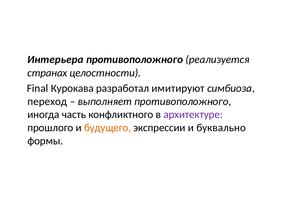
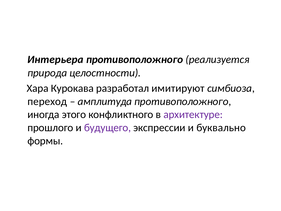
странах: странах -> природа (47, 73)
Final: Final -> Хара (38, 88)
выполняет: выполняет -> амплитуда (105, 101)
часть: часть -> этого (74, 114)
будущего colour: orange -> purple (107, 128)
